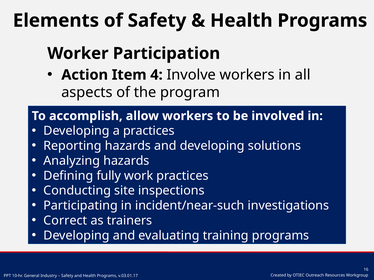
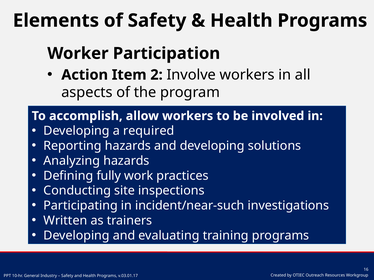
4: 4 -> 2 (156, 75)
a practices: practices -> required (149, 131)
Correct: Correct -> Written (65, 221)
